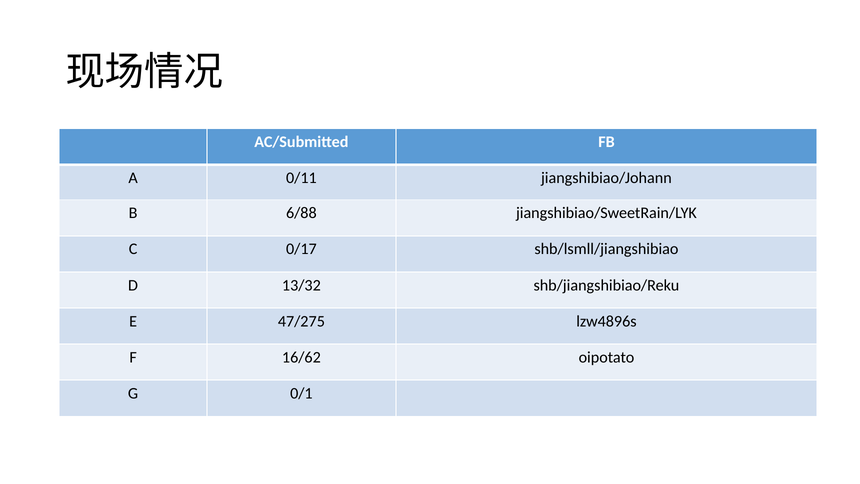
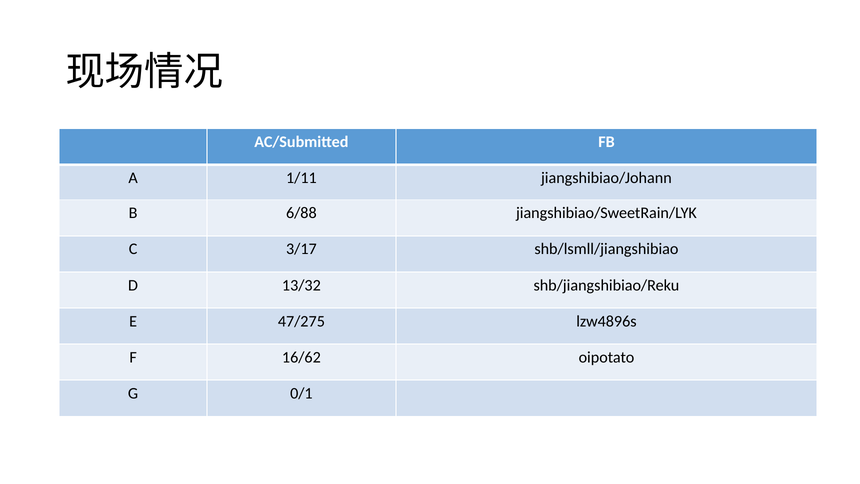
0/11: 0/11 -> 1/11 (301, 178)
0/17: 0/17 -> 3/17 (301, 249)
